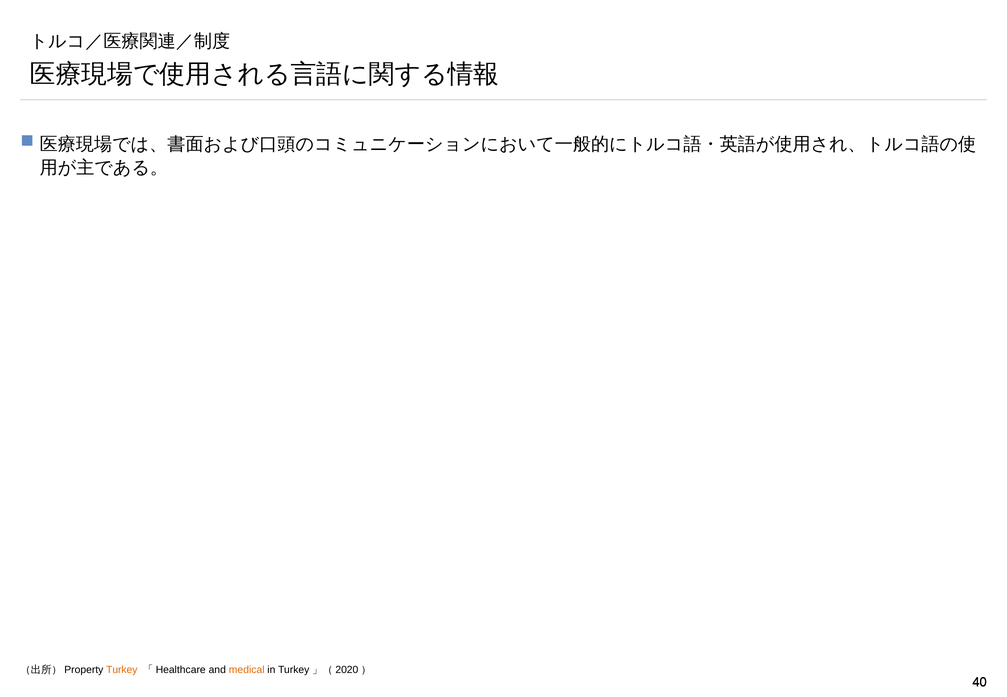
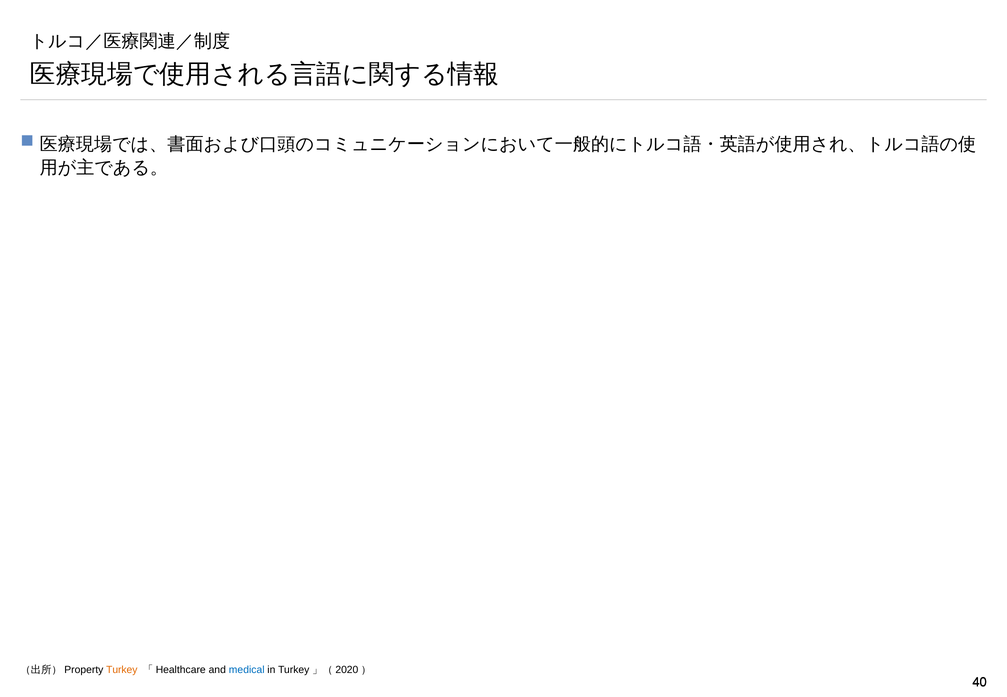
medical colour: orange -> blue (247, 670)
